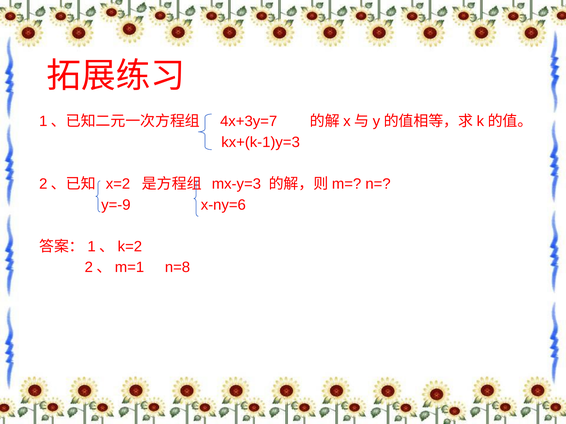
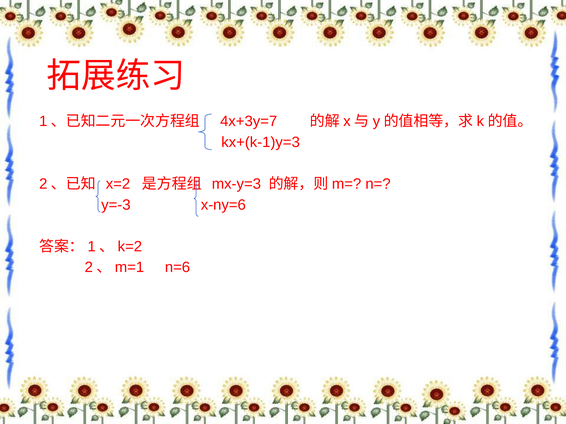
y=-9: y=-9 -> y=-3 (116, 205)
n=8: n=8 -> n=6 (177, 268)
